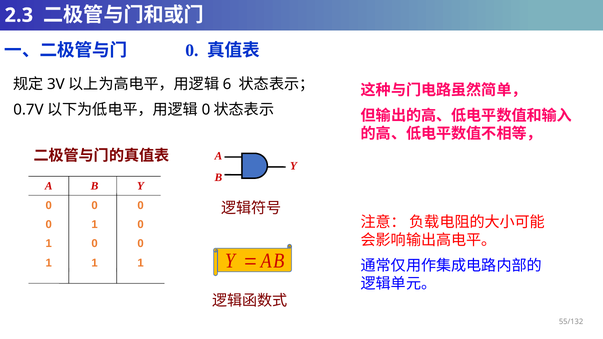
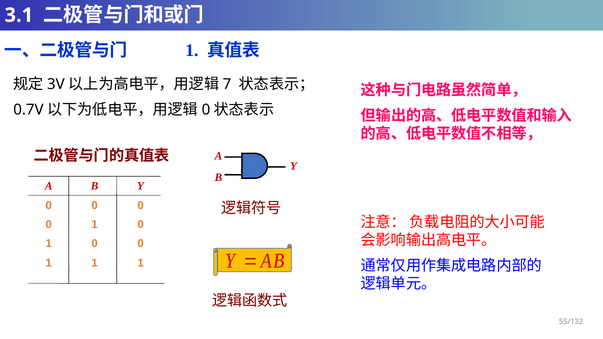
2.3: 2.3 -> 3.1 (19, 15)
0: 0 -> 1 (192, 51)
6: 6 -> 7 (227, 84)
